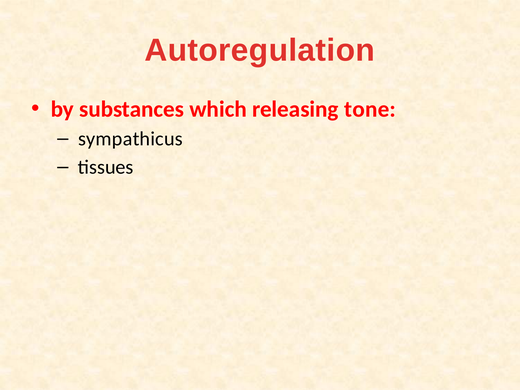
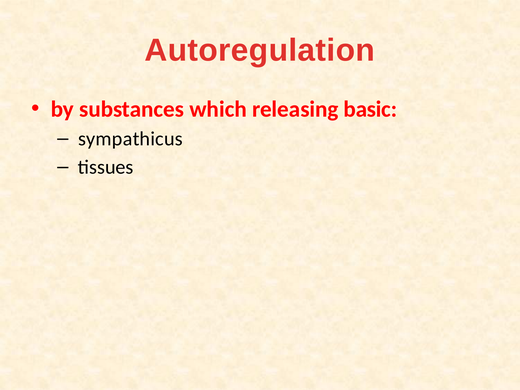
tone: tone -> basic (370, 109)
